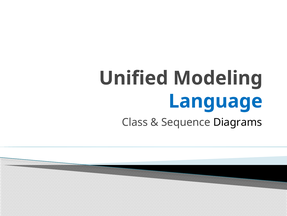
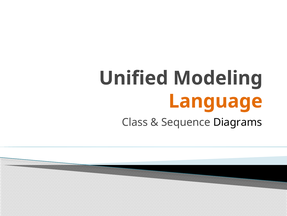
Language colour: blue -> orange (216, 101)
